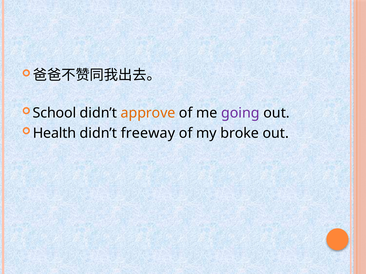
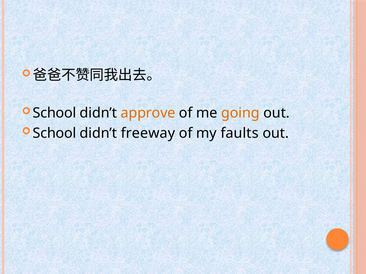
going colour: purple -> orange (240, 113)
Health: Health -> School (55, 133)
broke: broke -> faults (240, 133)
